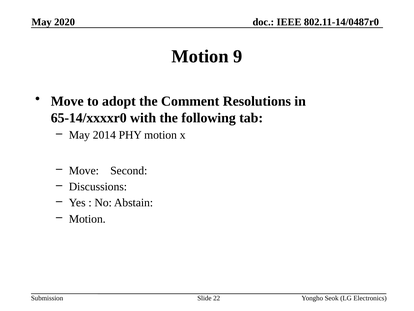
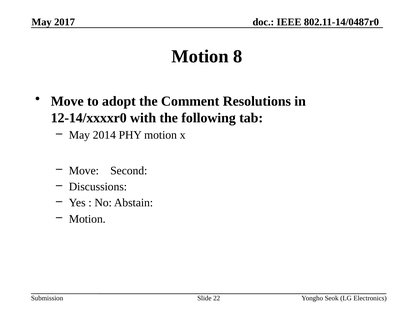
2020: 2020 -> 2017 (65, 22)
9: 9 -> 8 (238, 56)
65-14/xxxxr0: 65-14/xxxxr0 -> 12-14/xxxxr0 (89, 118)
